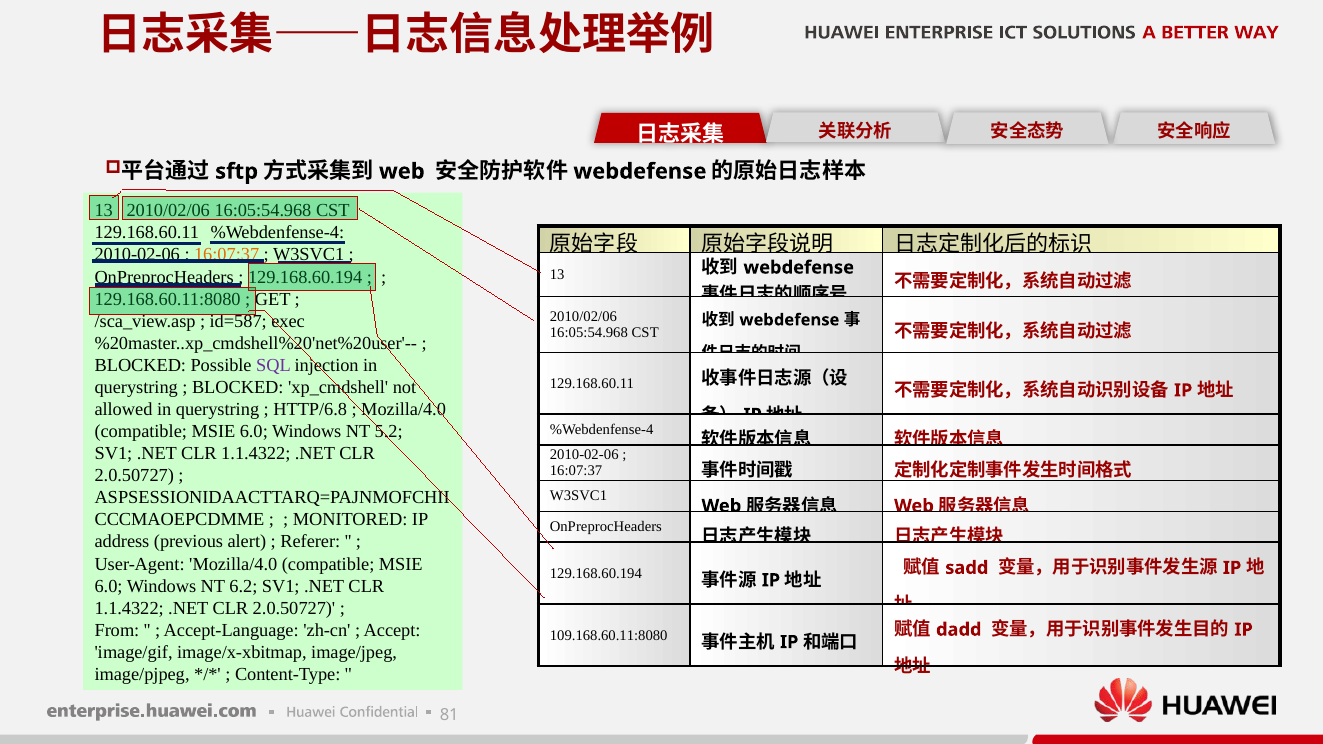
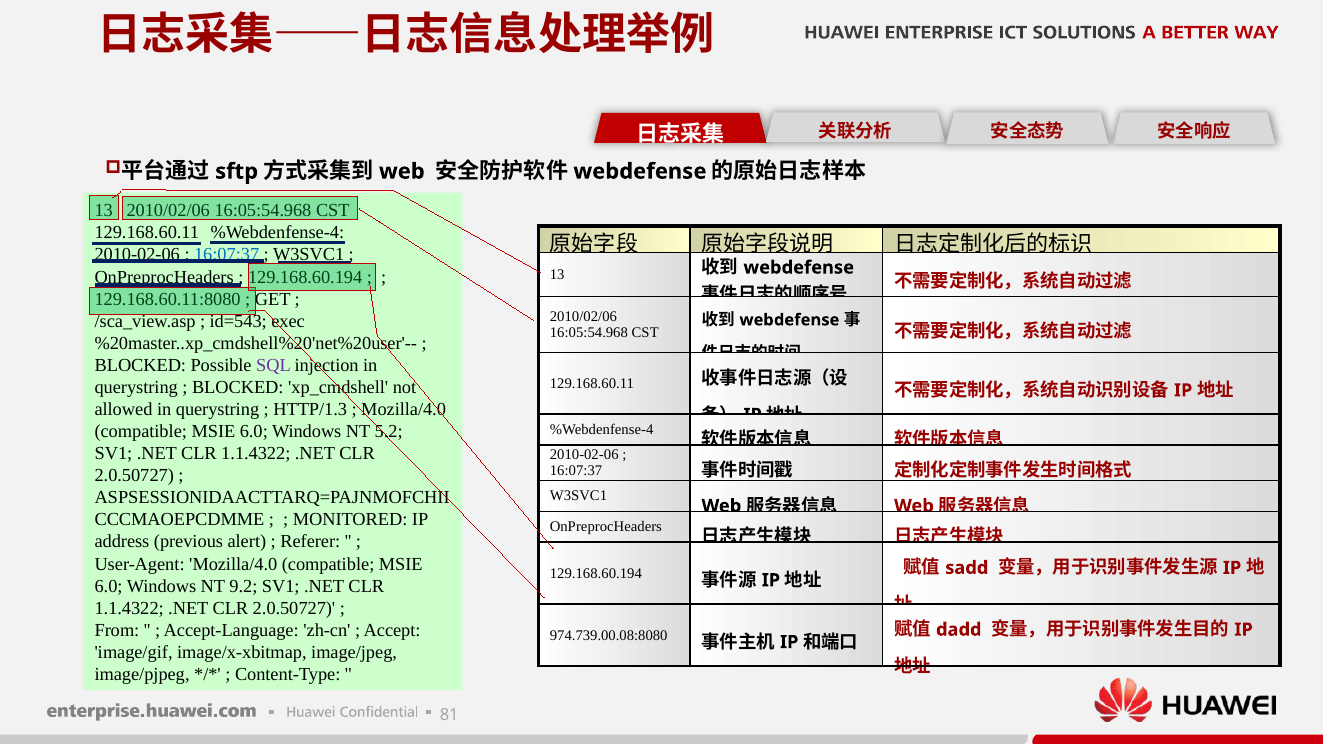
16:07:37 colour: orange -> blue (227, 255)
id=587: id=587 -> id=543 (238, 321)
HTTP/6.8: HTTP/6.8 -> HTTP/1.3 (310, 410)
6.2: 6.2 -> 9.2 (243, 586)
109.168.60.11:8080: 109.168.60.11:8080 -> 974.739.00.08:8080 (609, 635)
